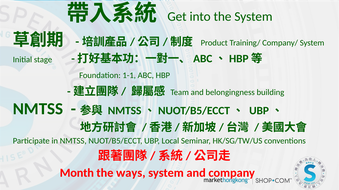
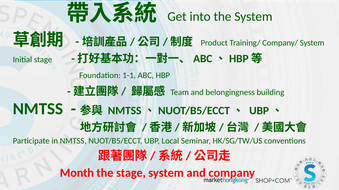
the ways: ways -> stage (131, 174)
